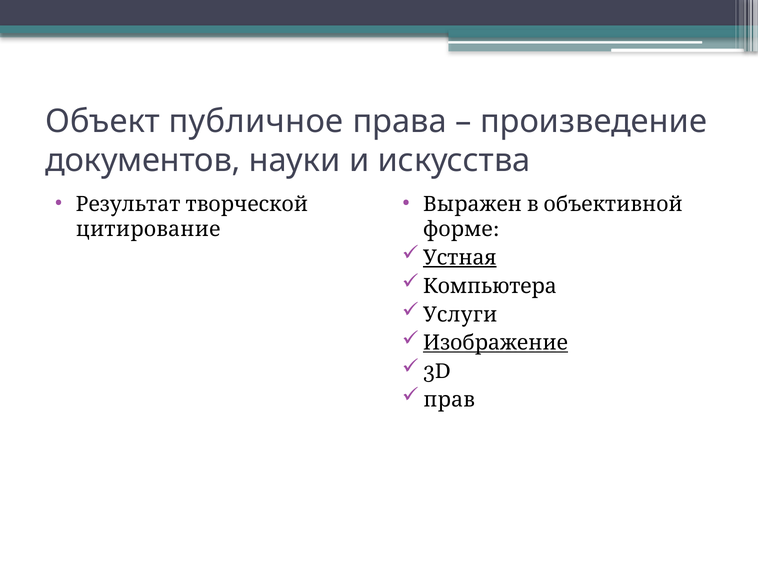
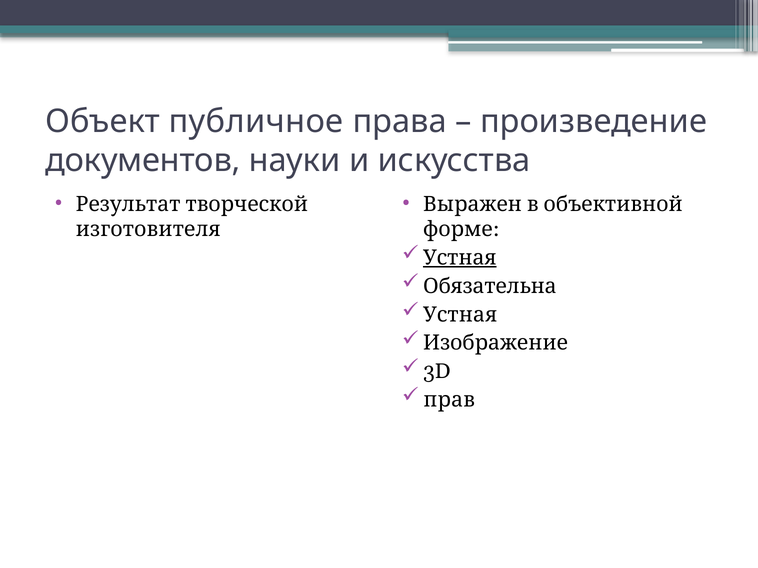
цитирование: цитирование -> изготовителя (148, 230)
Компьютера: Компьютера -> Обязательна (490, 286)
Услуги: Услуги -> Устная (460, 315)
Изображение underline: present -> none (496, 343)
